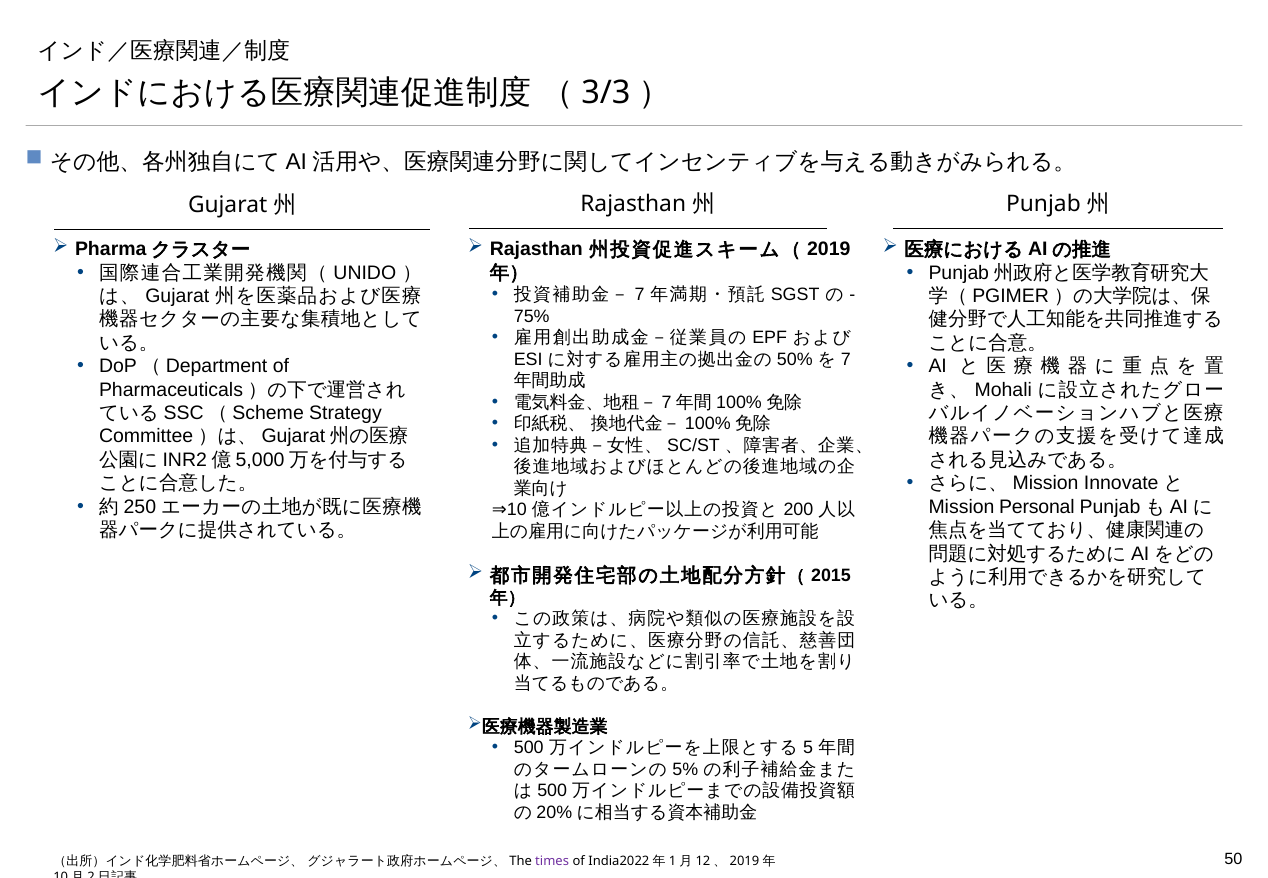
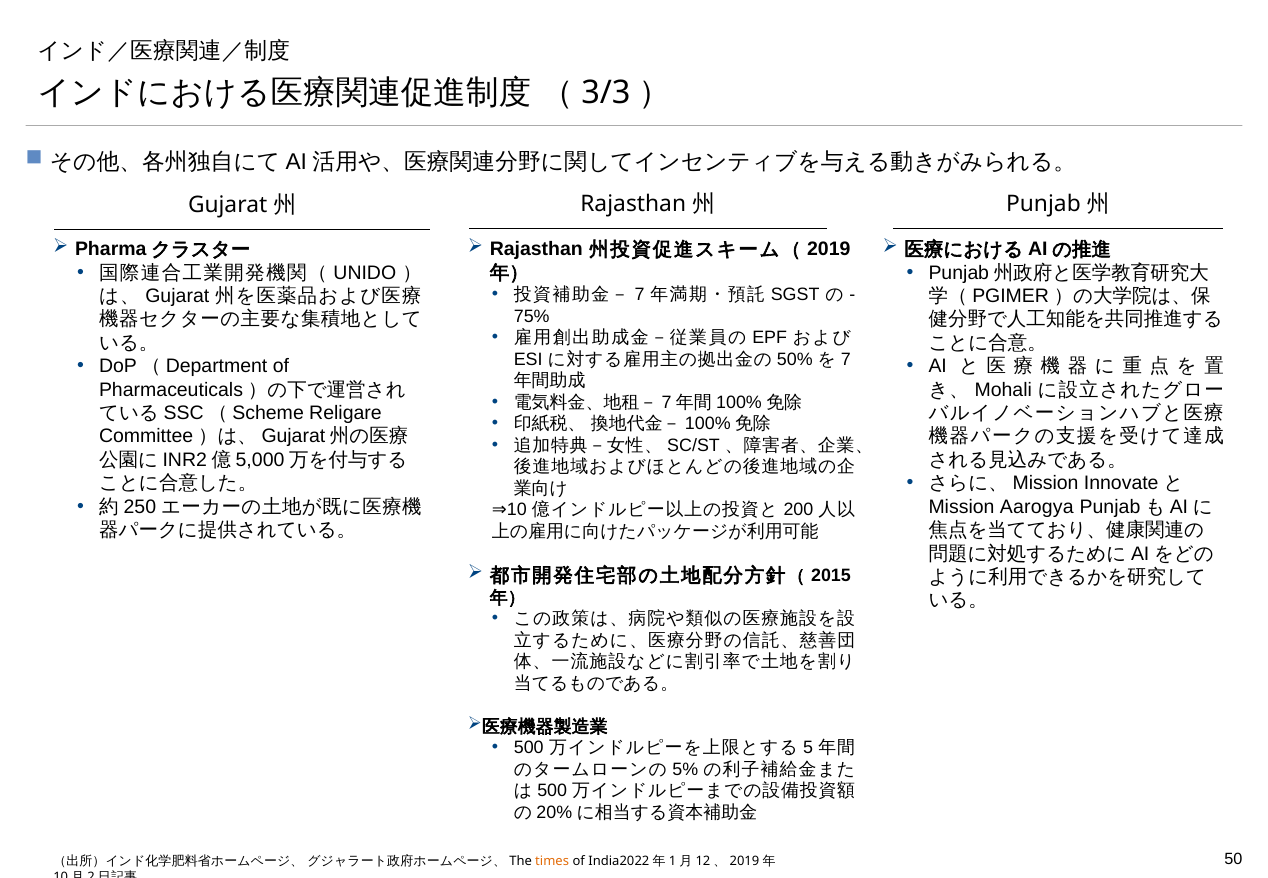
Strategy: Strategy -> Religare (345, 413)
Personal: Personal -> Aarogya (1037, 507)
times colour: purple -> orange (552, 861)
